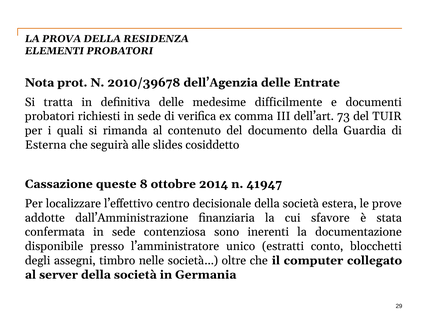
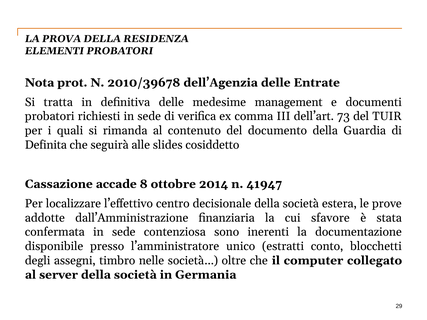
difficilmente: difficilmente -> management (289, 102)
Esterna: Esterna -> Definita (46, 145)
queste: queste -> accade (116, 184)
